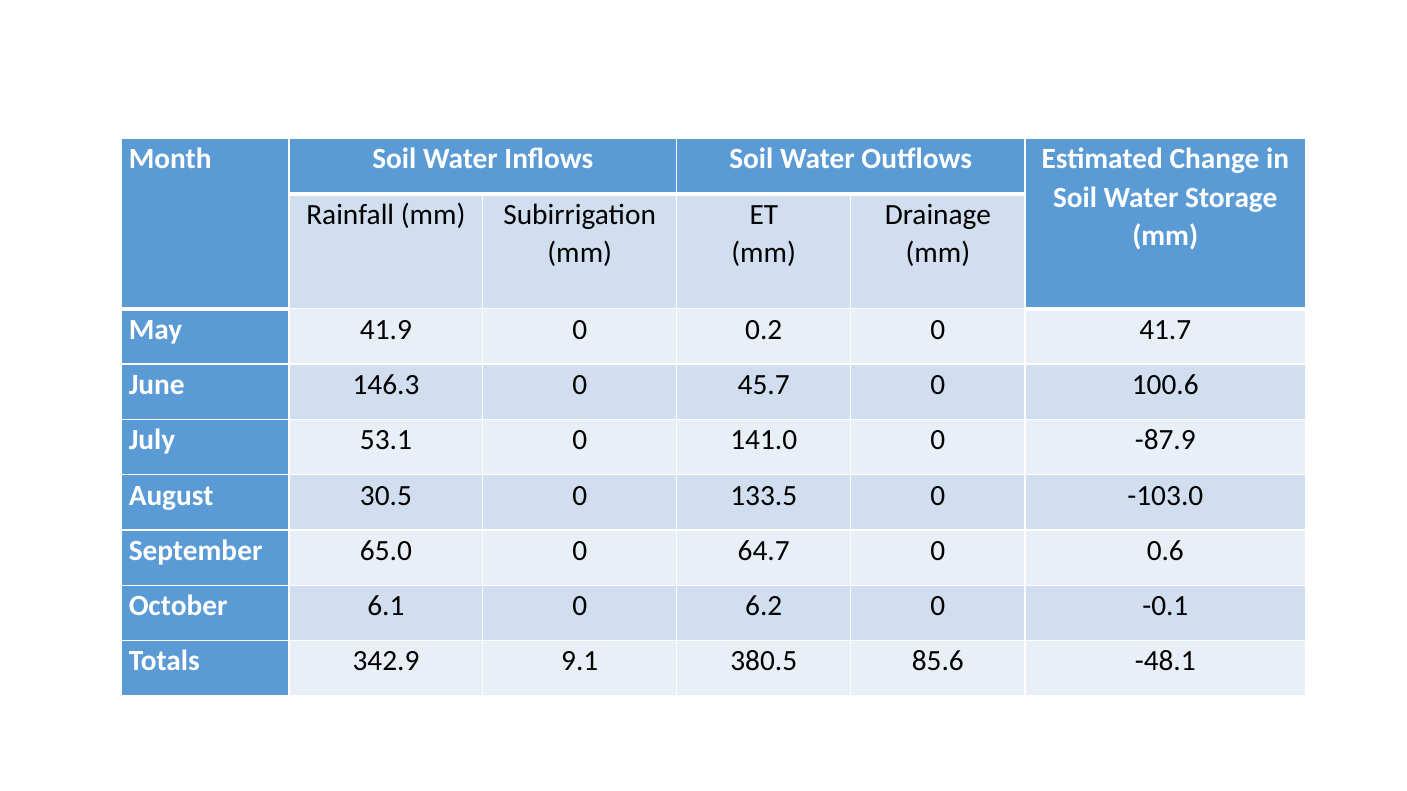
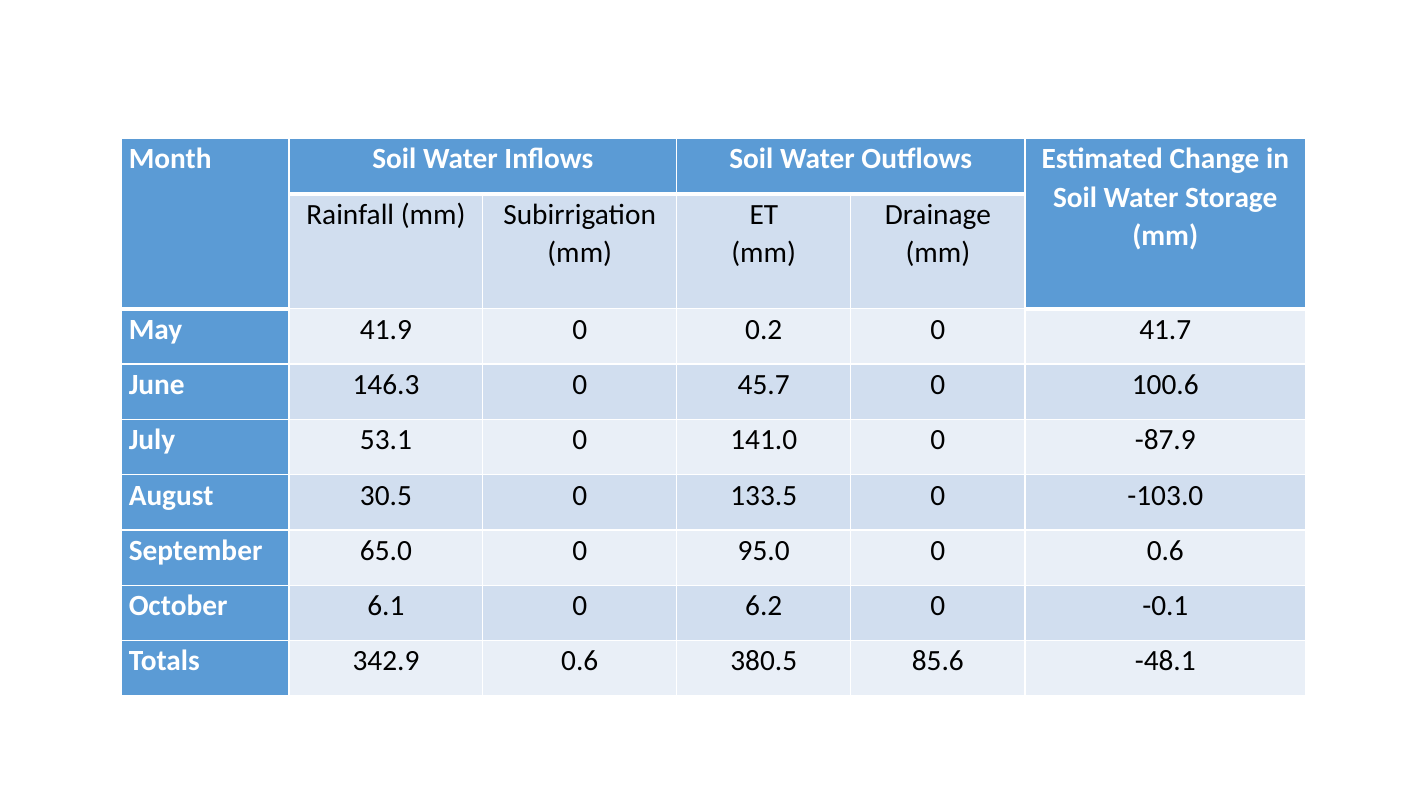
64.7: 64.7 -> 95.0 (764, 551)
342.9 9.1: 9.1 -> 0.6 (580, 662)
